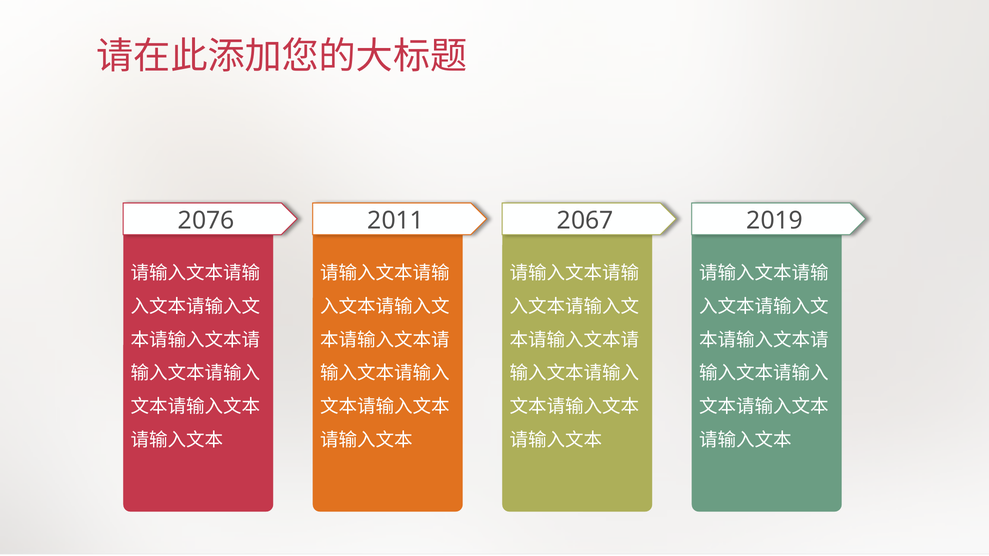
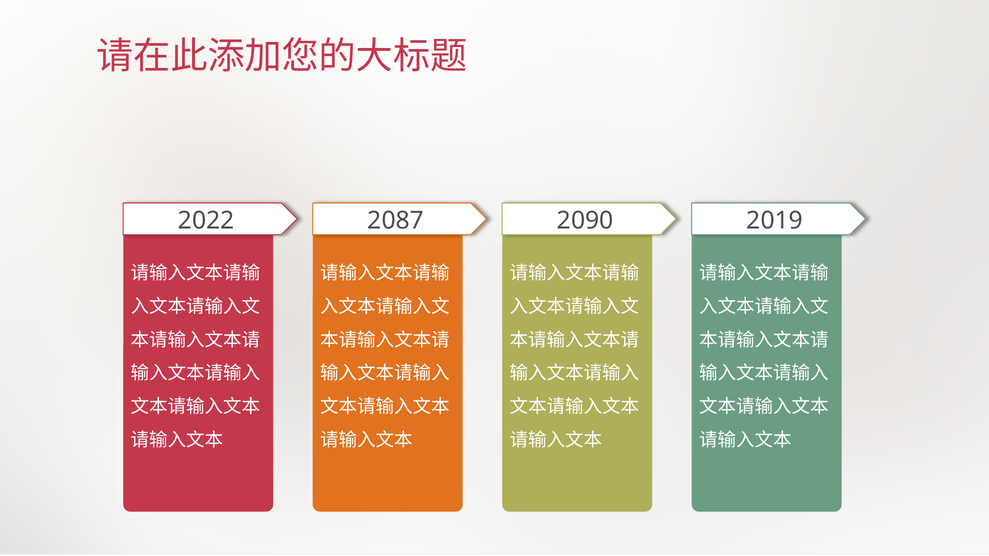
2076: 2076 -> 2022 (206, 221)
2011: 2011 -> 2087 (396, 221)
2067: 2067 -> 2090 (585, 221)
